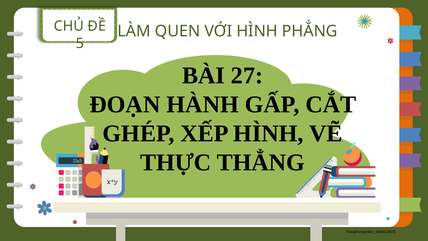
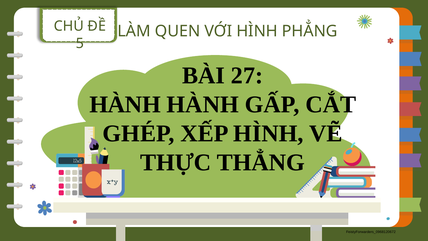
ĐOẠN: ĐOẠN -> HÀNH (125, 104)
